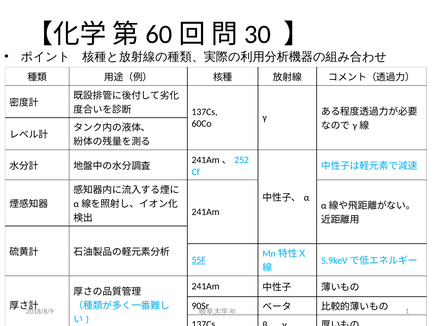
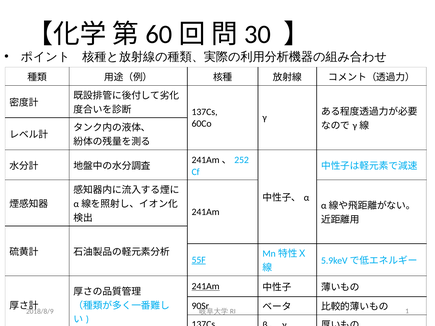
241Am underline: none -> present (206, 287)
